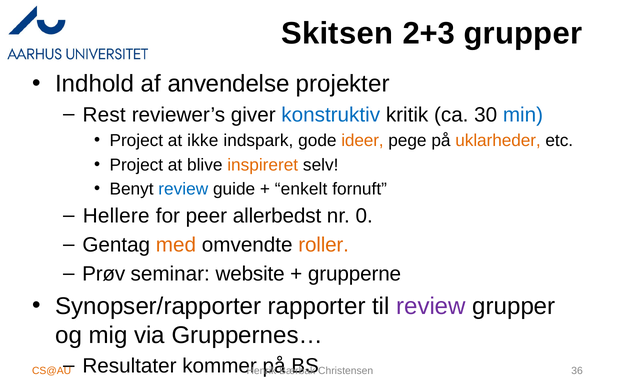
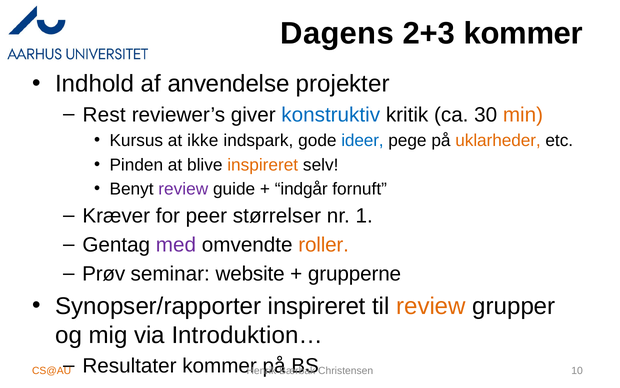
Skitsen: Skitsen -> Dagens (337, 34)
2+3 grupper: grupper -> kommer (523, 34)
min colour: blue -> orange (523, 115)
Project: Project -> Kursus (136, 141)
ideer colour: orange -> blue (362, 141)
Project: Project -> Pinden (136, 165)
review colour: blue -> purple (183, 189)
enkelt: enkelt -> indgår (301, 189)
Hellere: Hellere -> Kræver (116, 216)
allerbedst: allerbedst -> størrelser (277, 216)
0: 0 -> 1 (364, 216)
med colour: orange -> purple (176, 245)
Synopser/rapporter rapporter: rapporter -> inspireret (317, 306)
review colour: purple -> orange (431, 306)
Gruppernes…: Gruppernes… -> Introduktion… (247, 335)
36: 36 -> 10 (577, 370)
